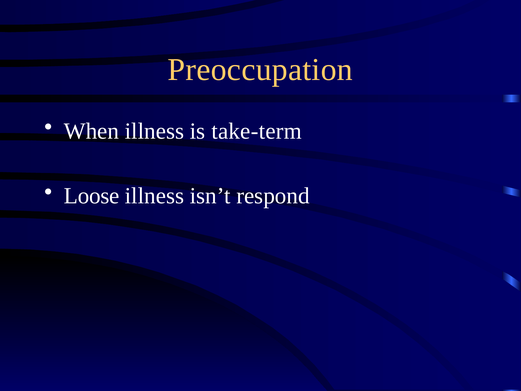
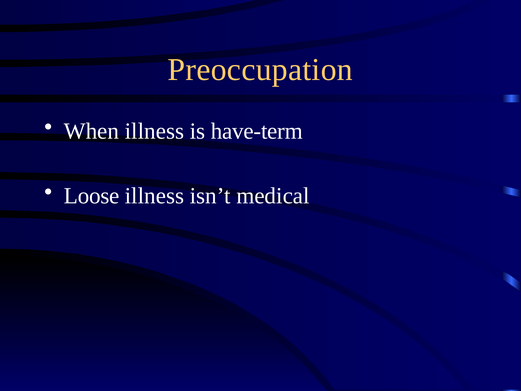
take-term: take-term -> have-term (257, 131)
respond: respond -> medical (273, 196)
